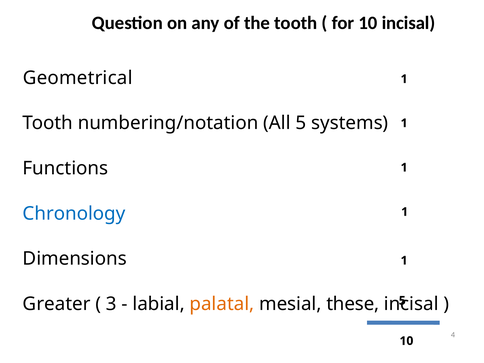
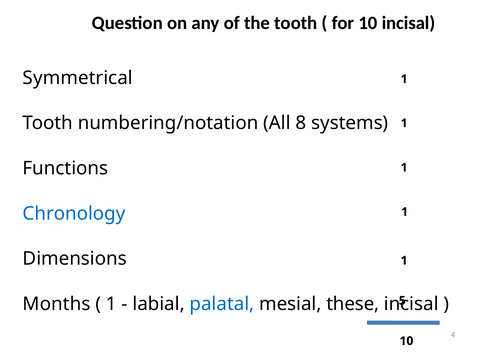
Geometrical: Geometrical -> Symmetrical (78, 78)
All 5: 5 -> 8 (301, 123)
Greater: Greater -> Months (57, 304)
3: 3 -> 1 (111, 304)
palatal colour: orange -> blue (222, 304)
